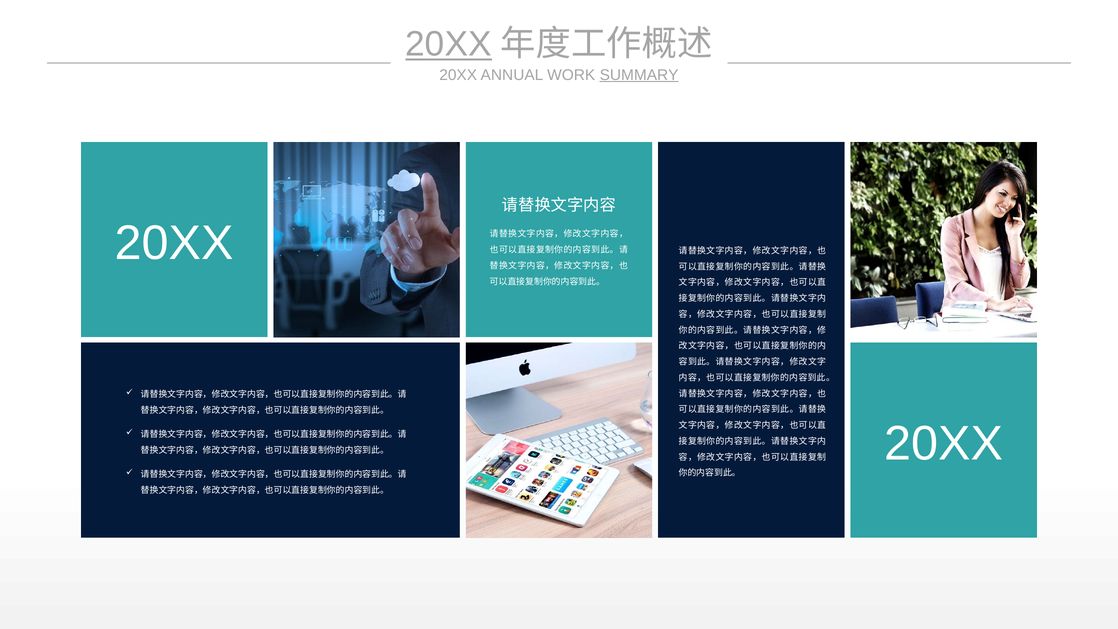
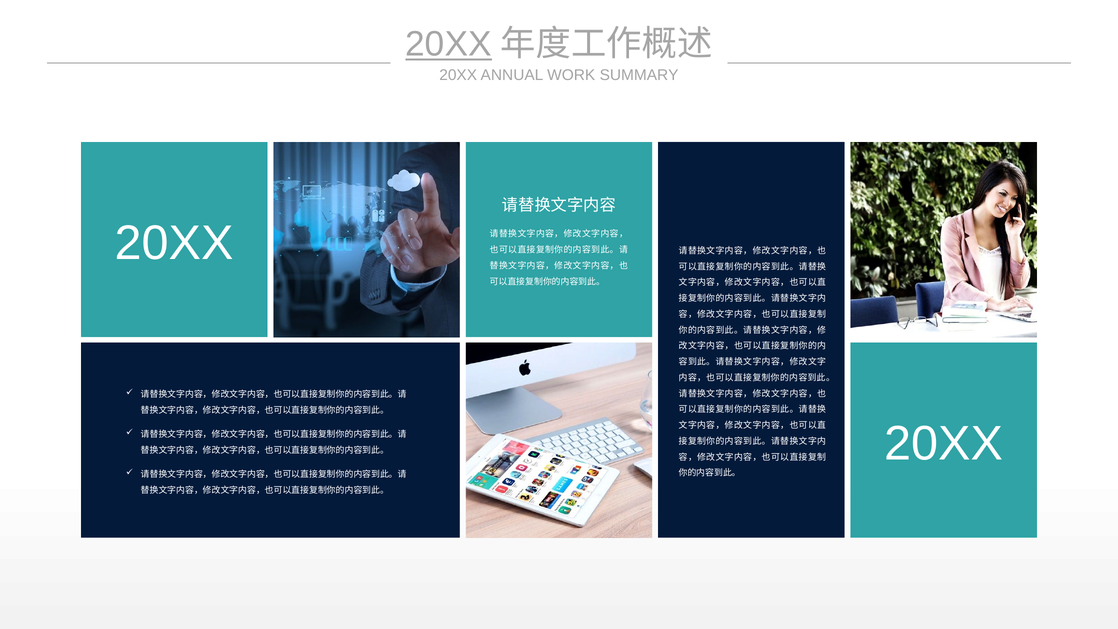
SUMMARY underline: present -> none (639, 75)
